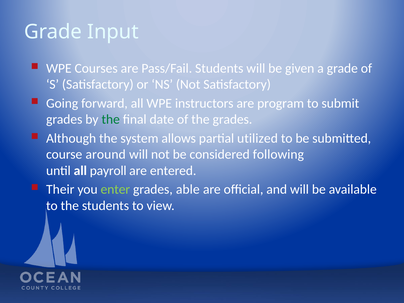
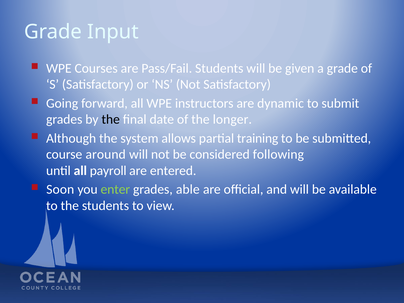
program: program -> dynamic (281, 103)
the colour: green -> black (111, 119)
the grades: grades -> longer (232, 119)
utilized: utilized -> training (258, 138)
Their: Their -> Soon (60, 189)
